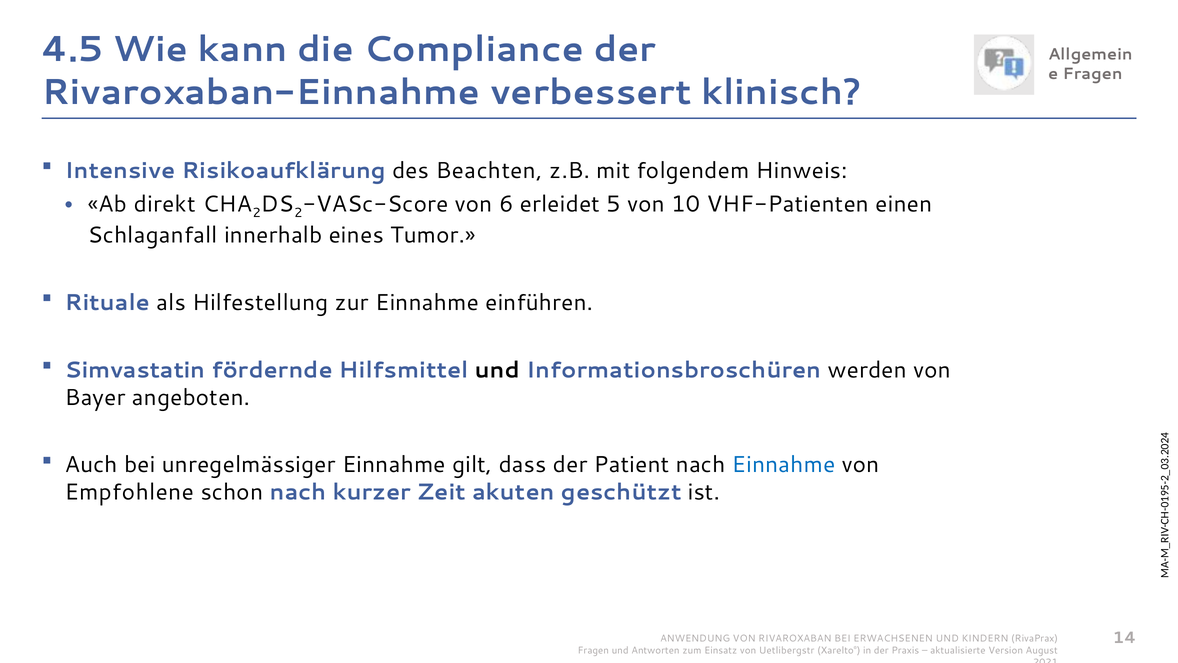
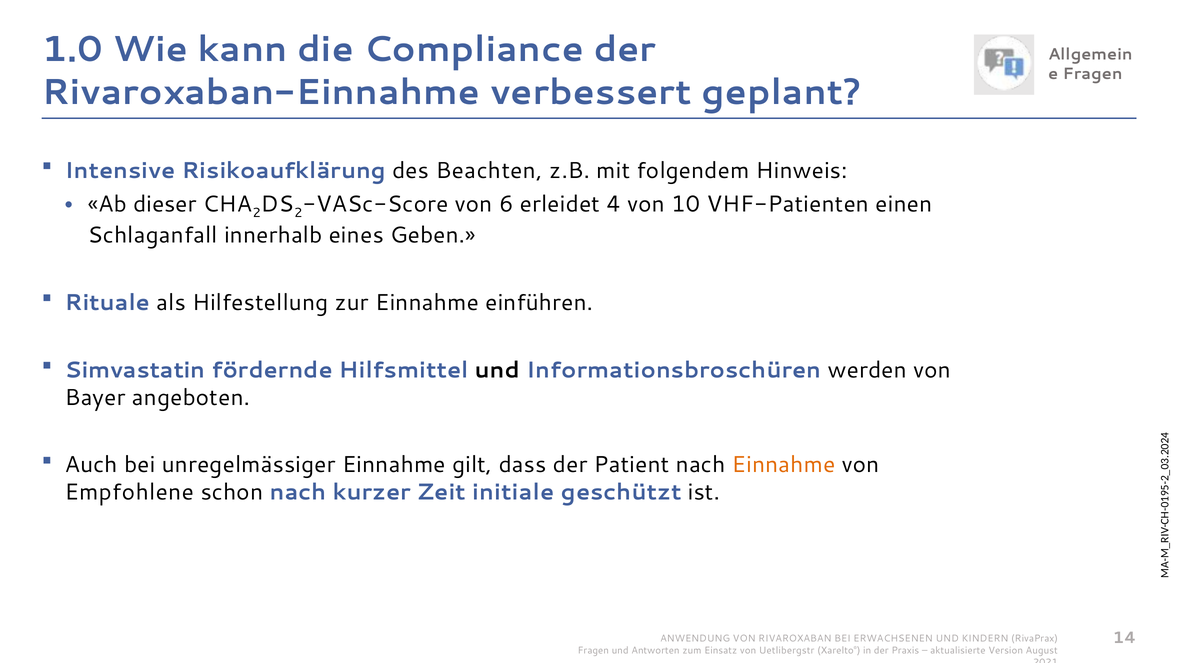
4.5: 4.5 -> 1.0 (72, 49)
klinisch: klinisch -> geplant (781, 92)
direkt: direkt -> dieser (165, 204)
erleidet 5: 5 -> 4 (614, 204)
Tumor: Tumor -> Geben (433, 235)
Einnahme colour: blue -> orange (784, 465)
akuten: akuten -> initiale (513, 492)
